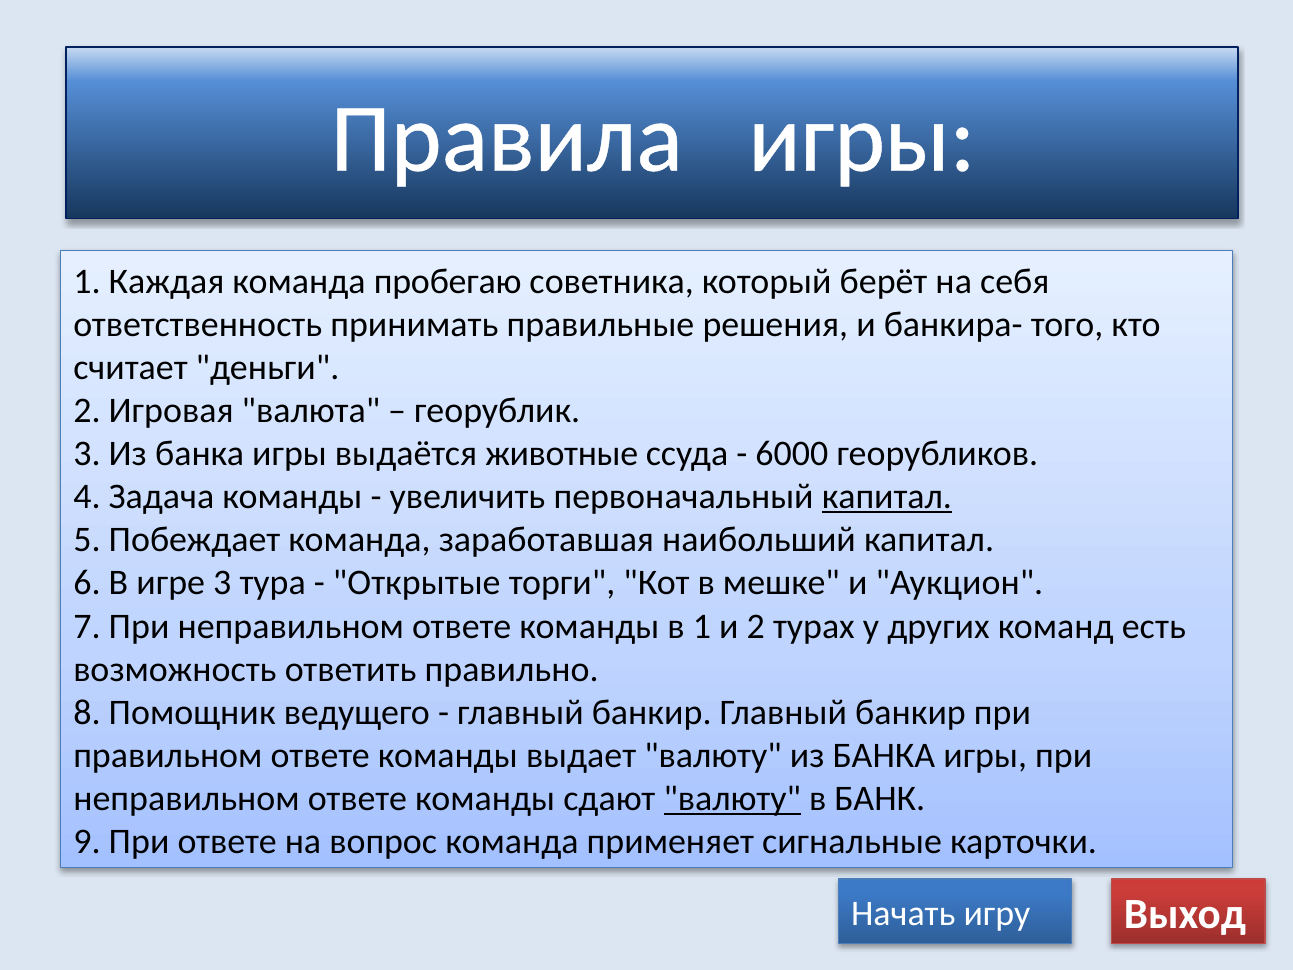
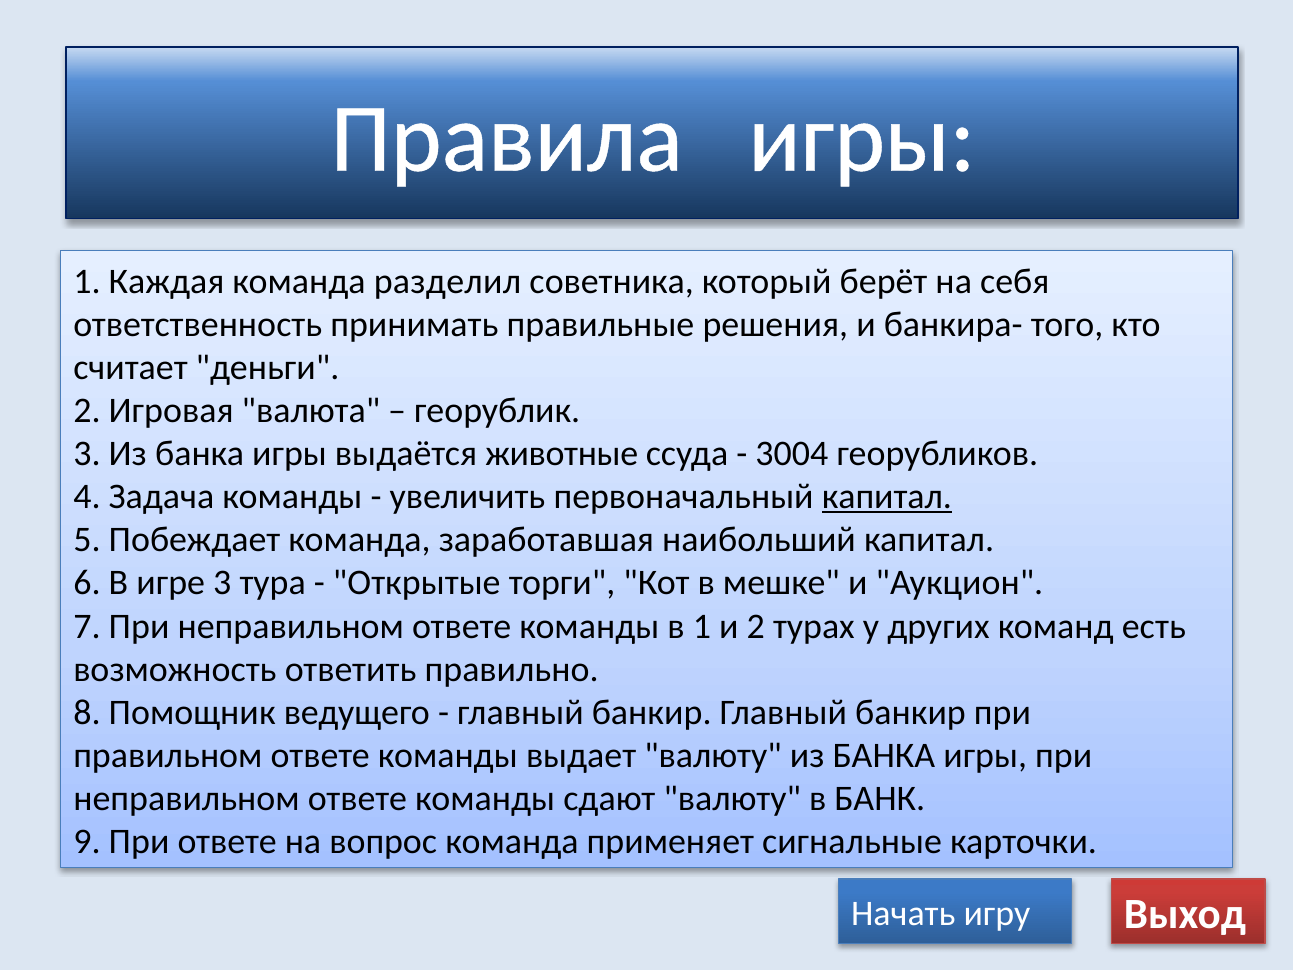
пробегаю: пробегаю -> разделил (447, 281)
6000: 6000 -> 3004 (792, 454)
валюту underline: present -> none (732, 799)
